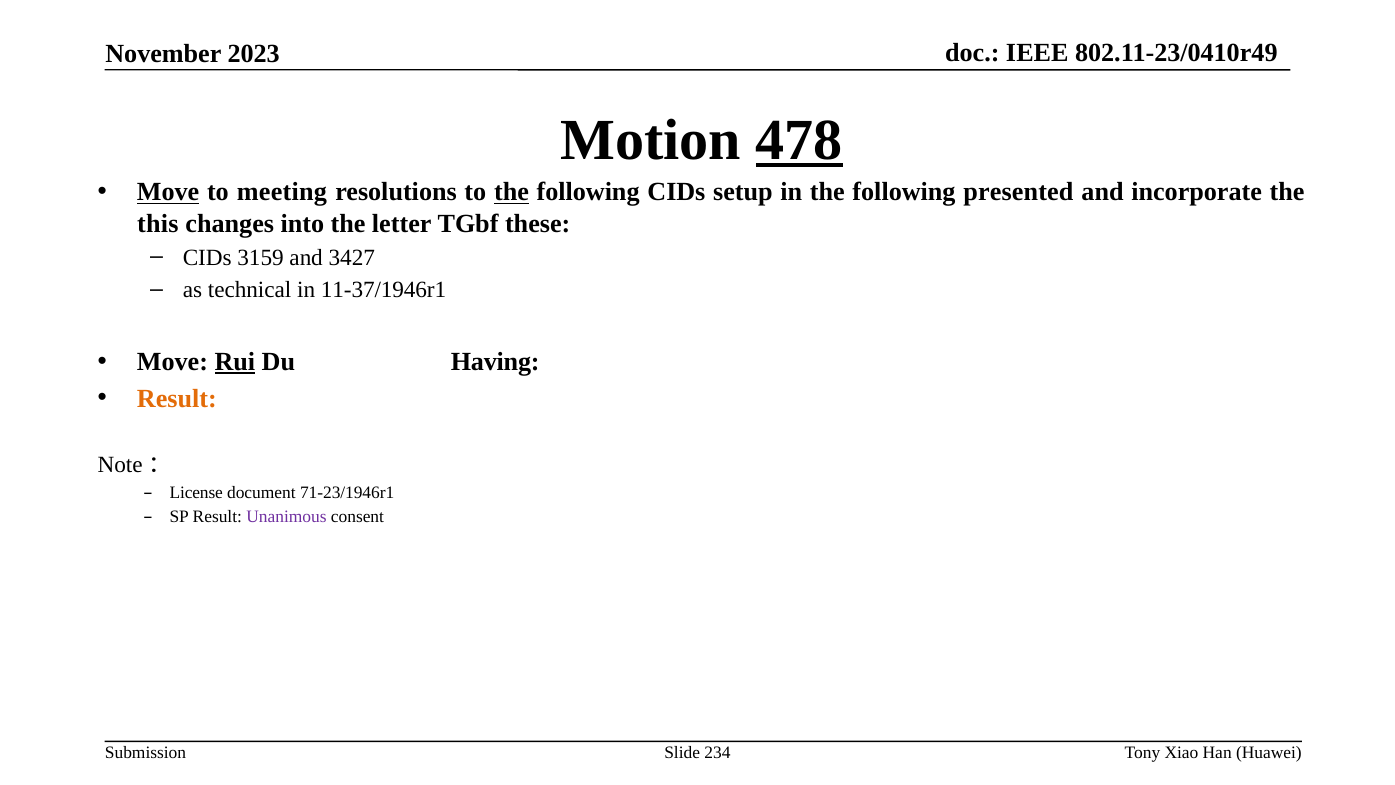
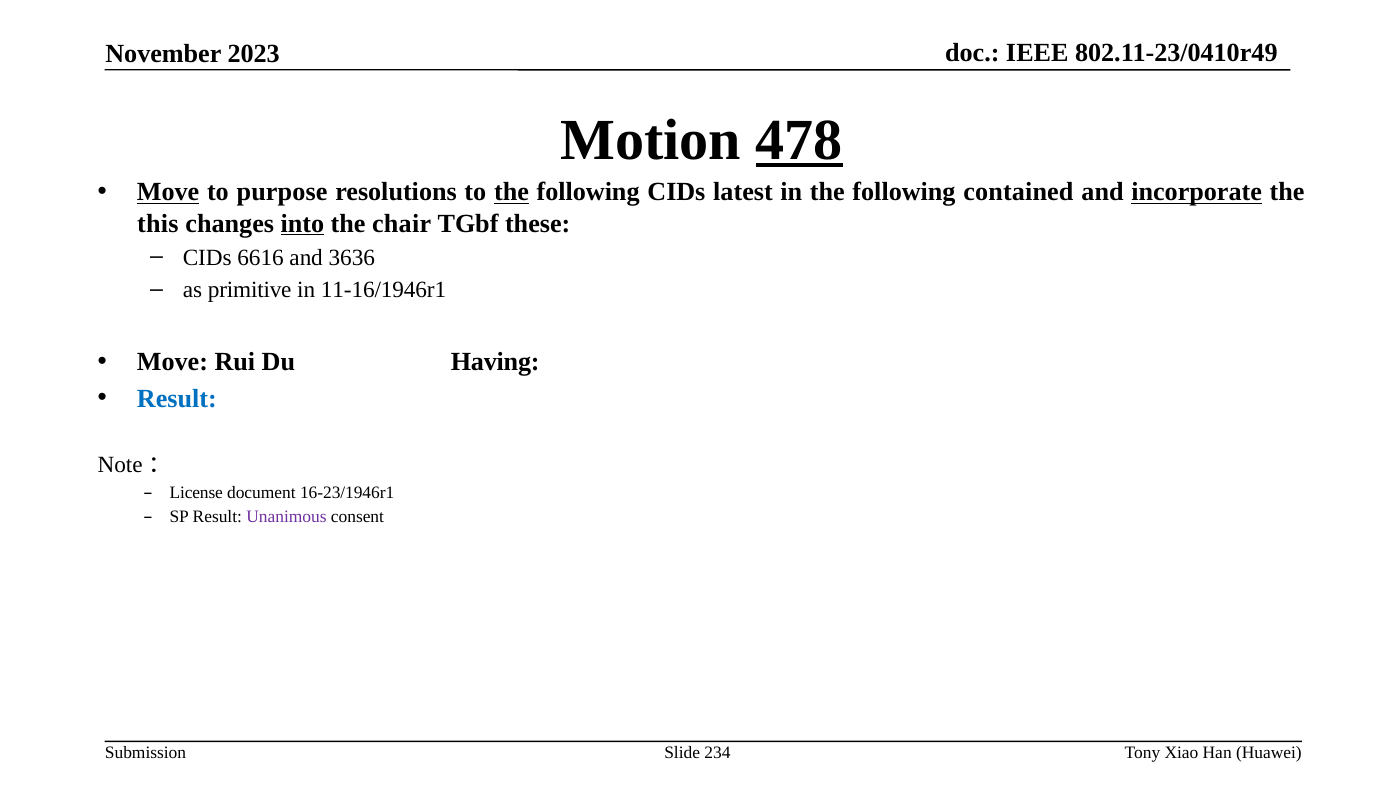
meeting: meeting -> purpose (282, 192)
setup: setup -> latest (743, 192)
presented: presented -> contained (1018, 192)
incorporate underline: none -> present (1197, 192)
into underline: none -> present (302, 223)
letter: letter -> chair (402, 223)
3159: 3159 -> 6616 (261, 257)
3427: 3427 -> 3636 (352, 257)
technical: technical -> primitive (250, 290)
11-37/1946r1: 11-37/1946r1 -> 11-16/1946r1 (384, 290)
Rui underline: present -> none (235, 362)
Result colour: orange -> blue (177, 398)
71-23/1946r1: 71-23/1946r1 -> 16-23/1946r1 (347, 492)
